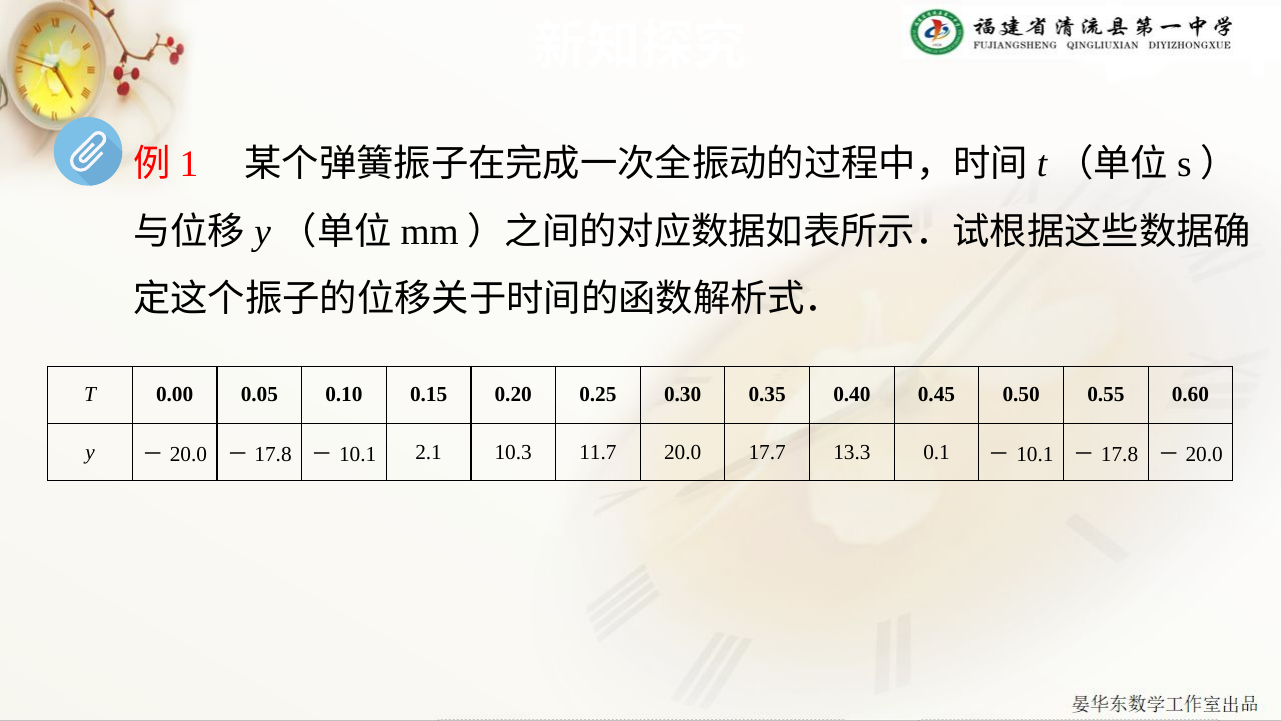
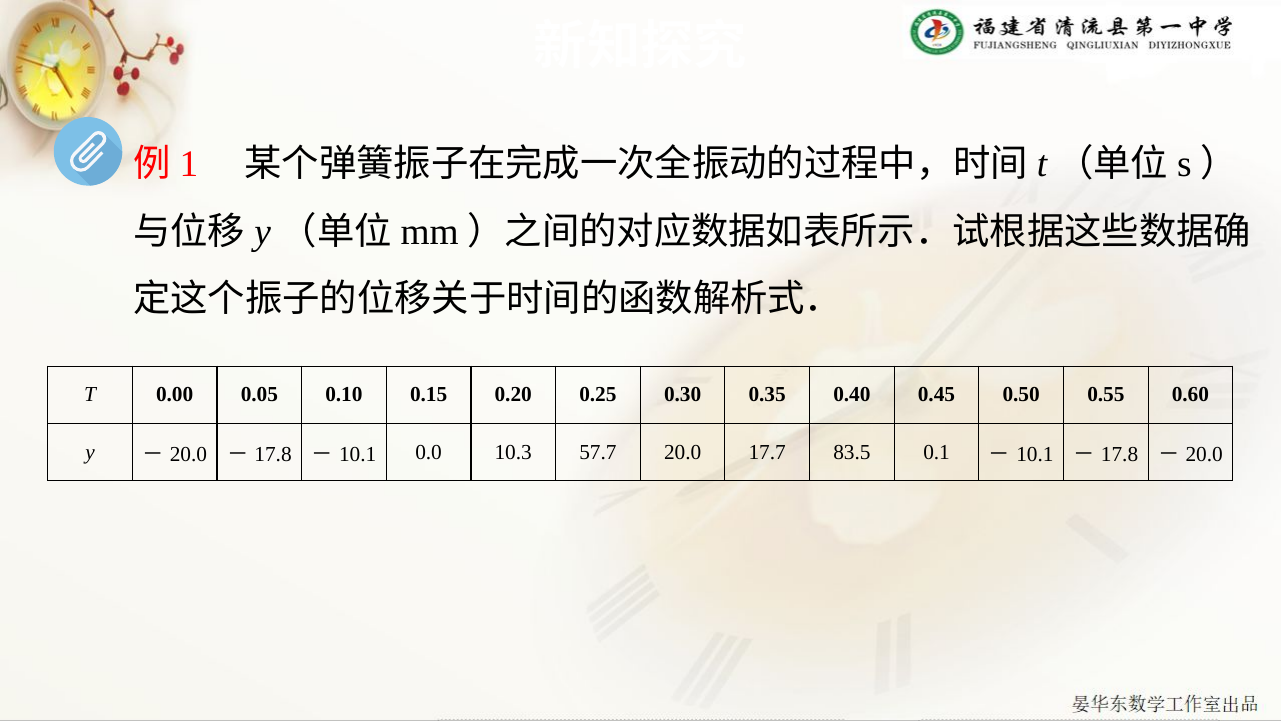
2.1: 2.1 -> 0.0 (429, 452)
11.7: 11.7 -> 57.7 (598, 452)
13.3: 13.3 -> 83.5 (852, 452)
